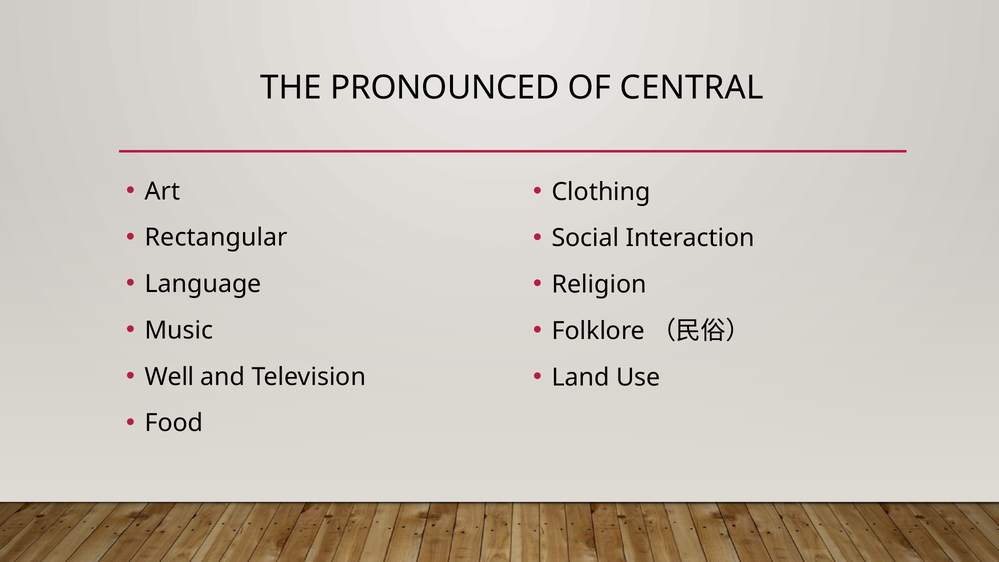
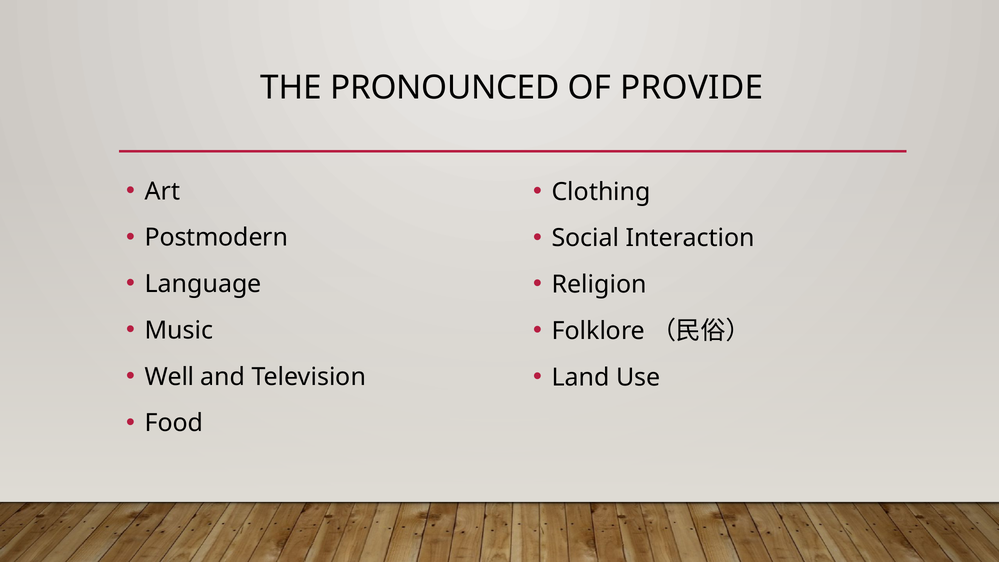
CENTRAL: CENTRAL -> PROVIDE (692, 88)
Rectangular: Rectangular -> Postmodern (216, 238)
